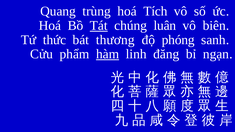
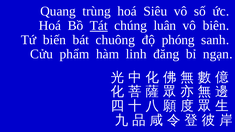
Tích: Tích -> Siêu (155, 11)
thức: thức -> biến (54, 40)
thương: thương -> chuông (115, 40)
hàm underline: present -> none (108, 54)
